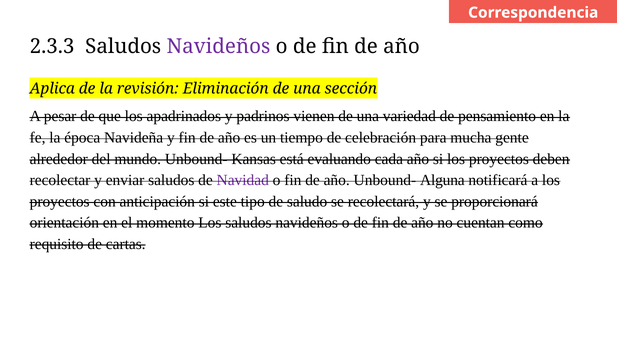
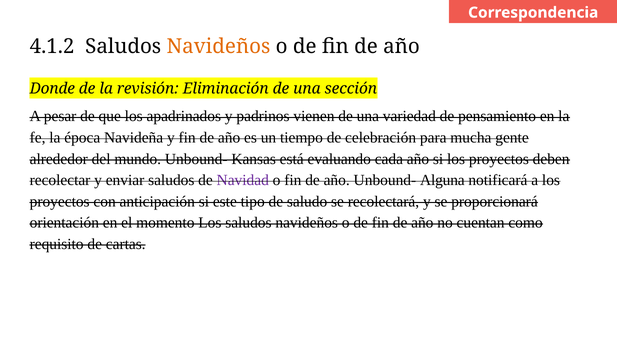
2.3.3: 2.3.3 -> 4.1.2 (52, 47)
Navideños colour: purple -> orange (218, 47)
Aplica: Aplica -> Donde (52, 89)
